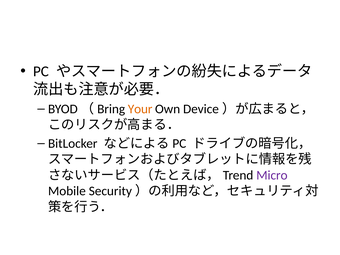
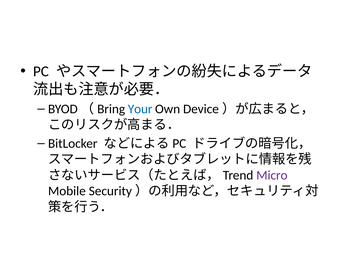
Your colour: orange -> blue (140, 109)
